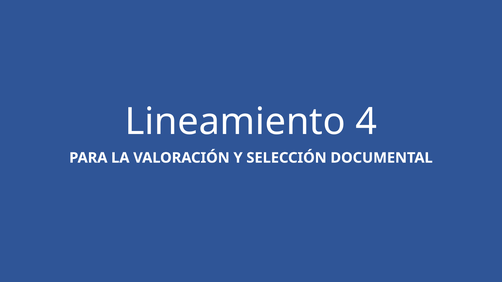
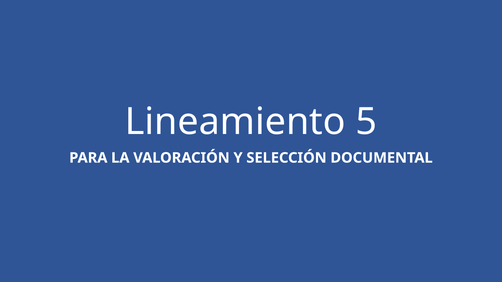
4: 4 -> 5 (366, 122)
